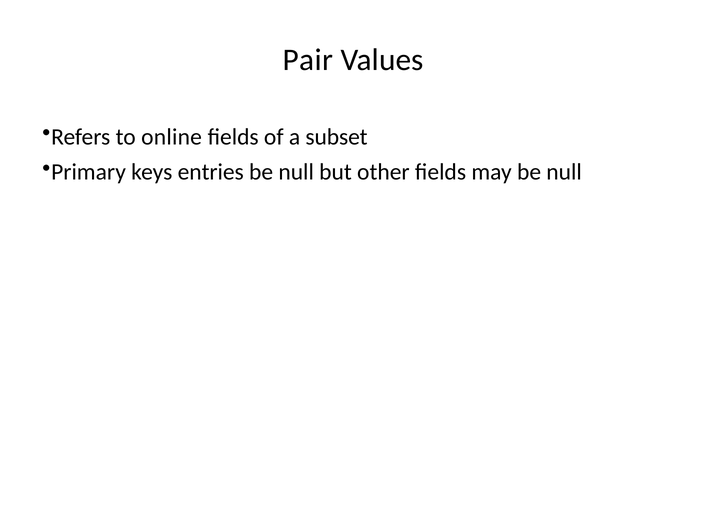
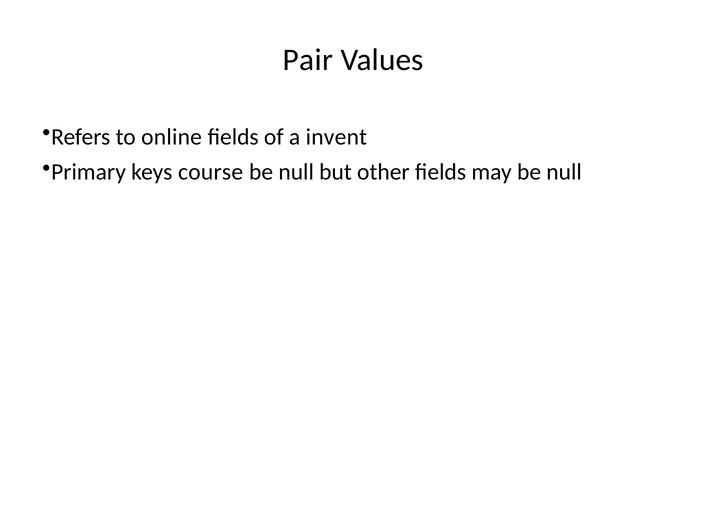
subset: subset -> invent (336, 137)
entries: entries -> course (211, 172)
